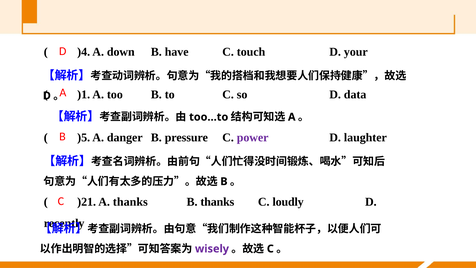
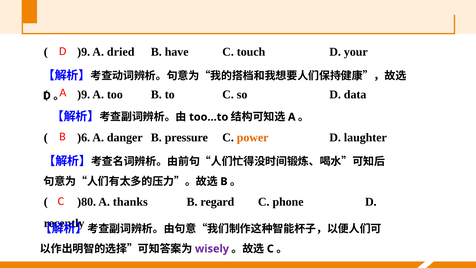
)4: )4 -> )9 (84, 52)
down: down -> dried (121, 52)
)1: )1 -> )9 (84, 95)
)5: )5 -> )6 (84, 137)
power colour: purple -> orange (253, 137)
)21: )21 -> )80 (87, 202)
B thanks: thanks -> regard (217, 202)
loudly: loudly -> phone (288, 202)
